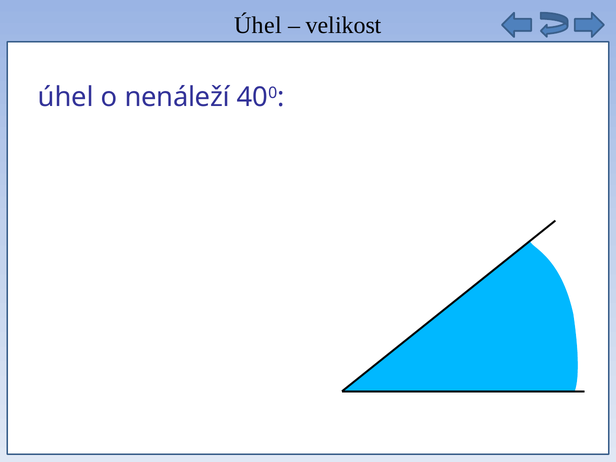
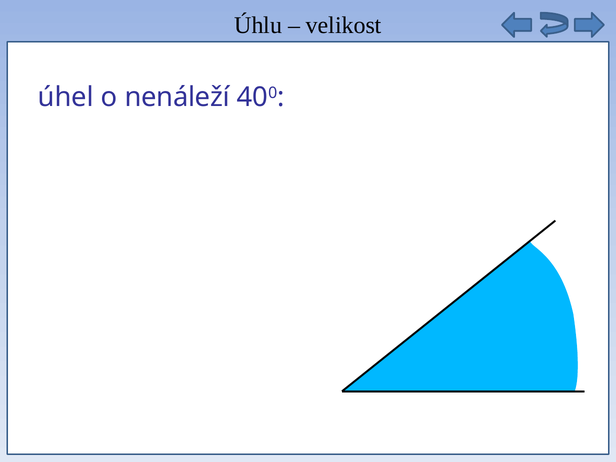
Úhel: Úhel -> Úhlu (258, 26)
